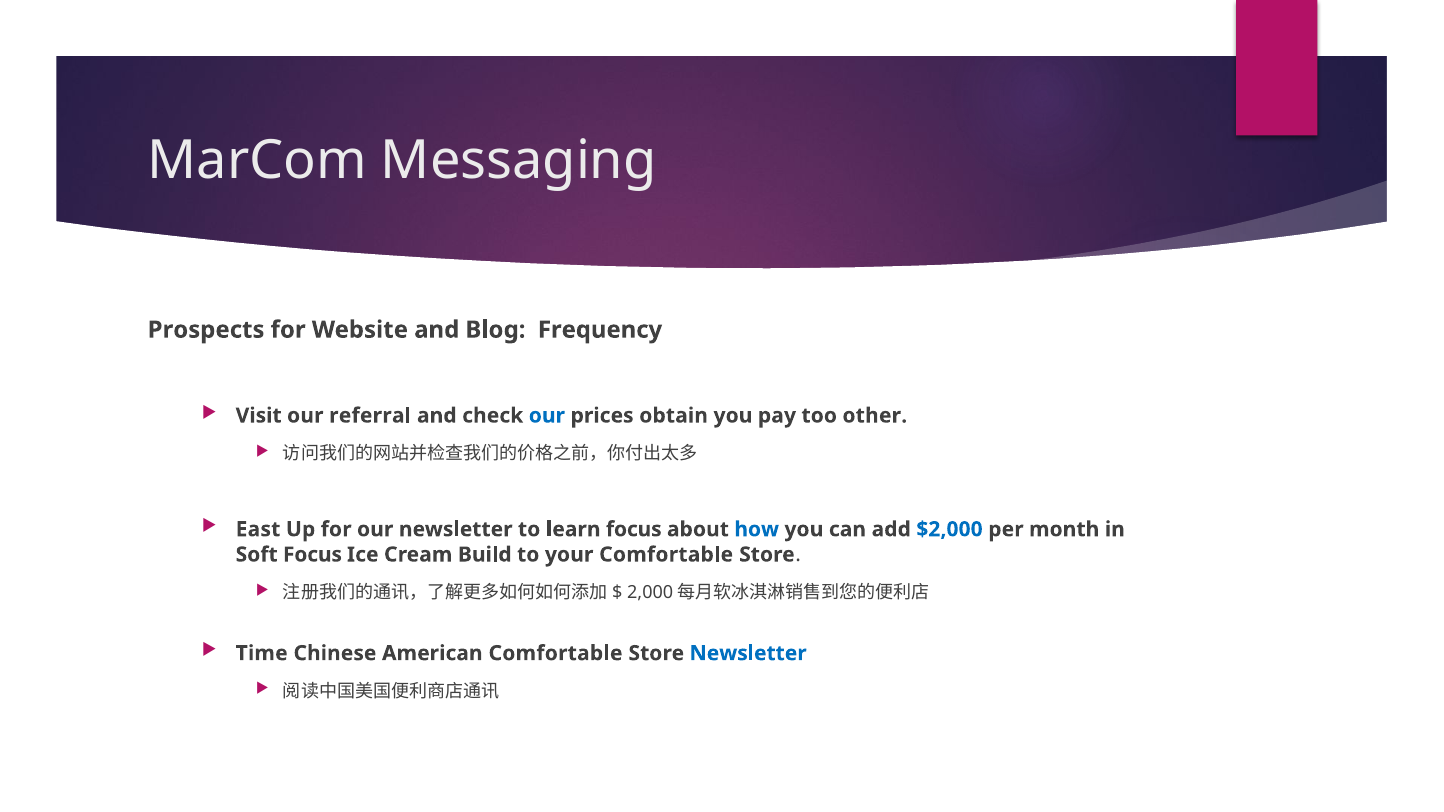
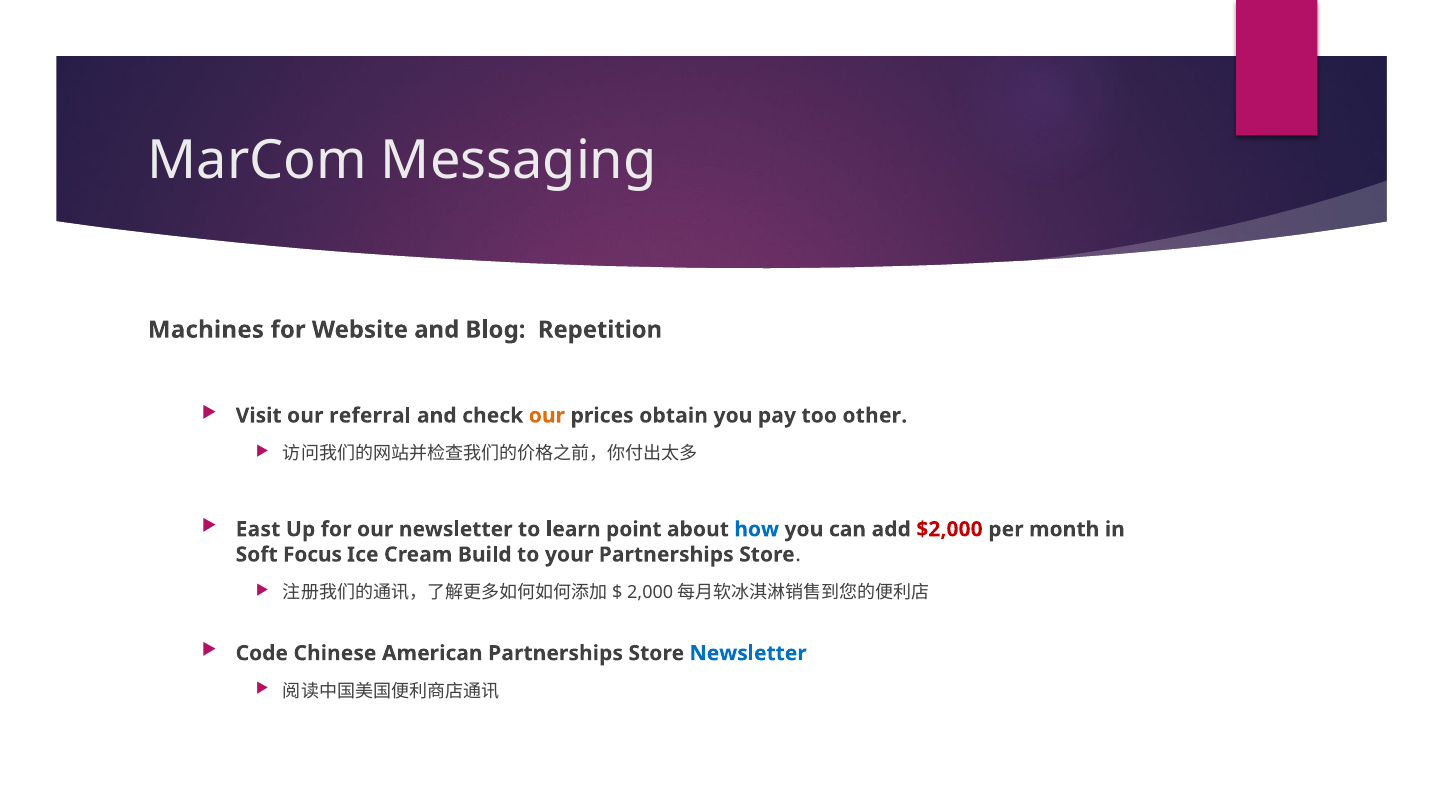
Prospects: Prospects -> Machines (206, 330)
Frequency: Frequency -> Repetition (600, 330)
our colour: blue -> orange (547, 416)
learn focus: focus -> point (634, 529)
$2,000 colour: blue -> red (949, 529)
your Comfortable: Comfortable -> Partnerships (666, 555)
Time: Time -> Code (262, 653)
American Comfortable: Comfortable -> Partnerships (556, 653)
